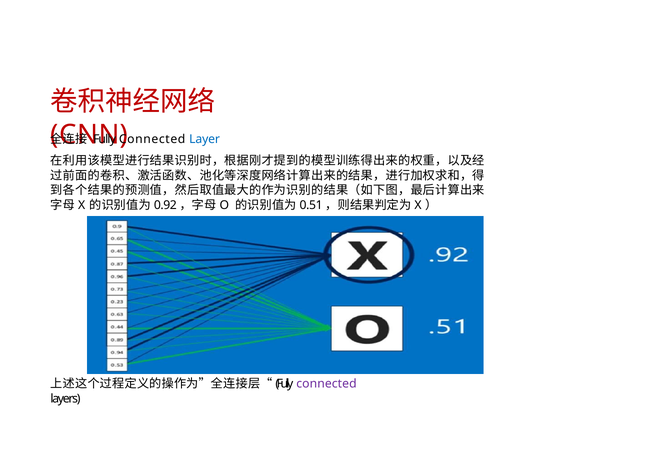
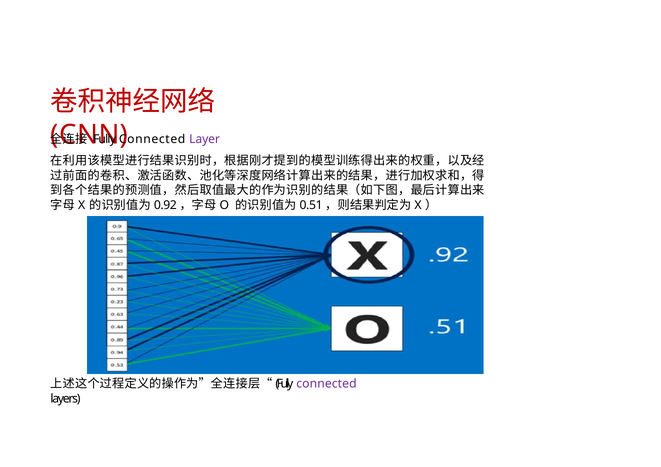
Layer colour: blue -> purple (205, 139)
